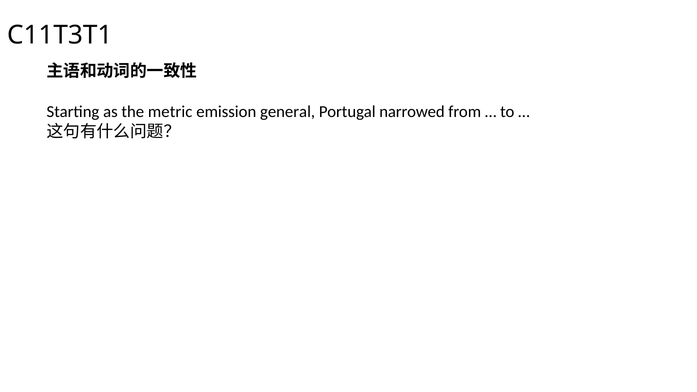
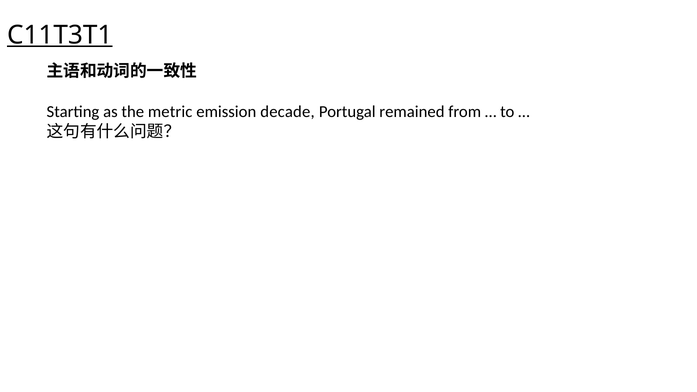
C11T3T1 underline: none -> present (60, 35)
general: general -> decade (288, 112)
narrowed: narrowed -> remained (412, 112)
